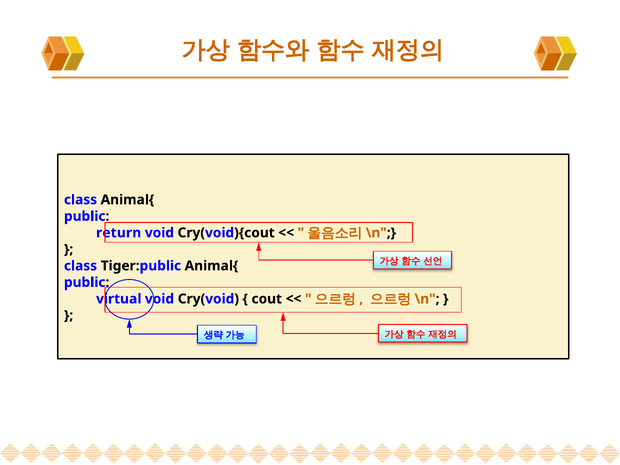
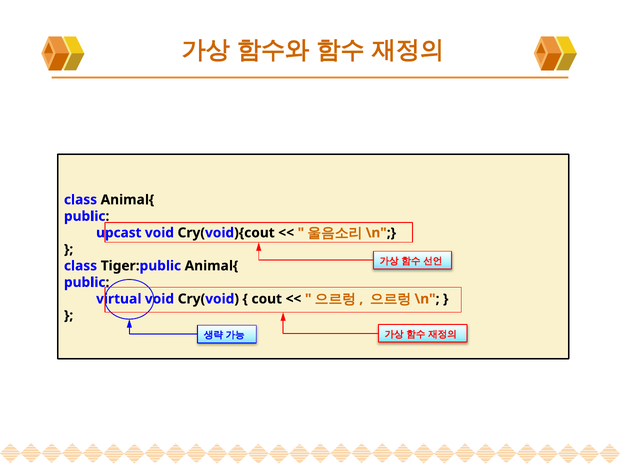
return: return -> upcast (119, 233)
